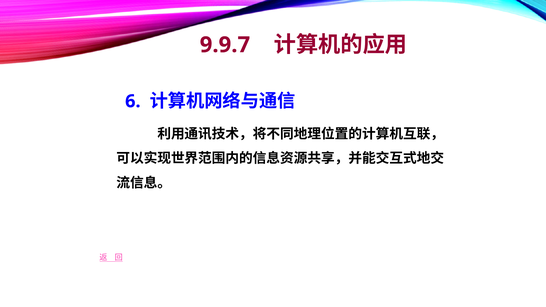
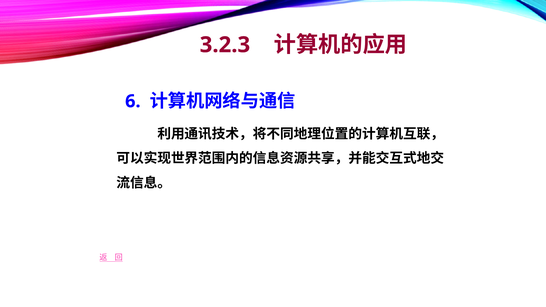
9.9.7: 9.9.7 -> 3.2.3 (225, 45)
